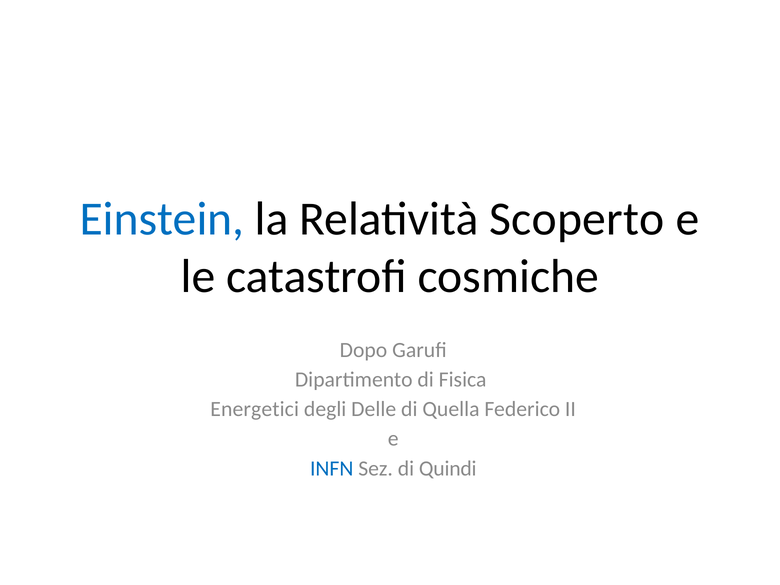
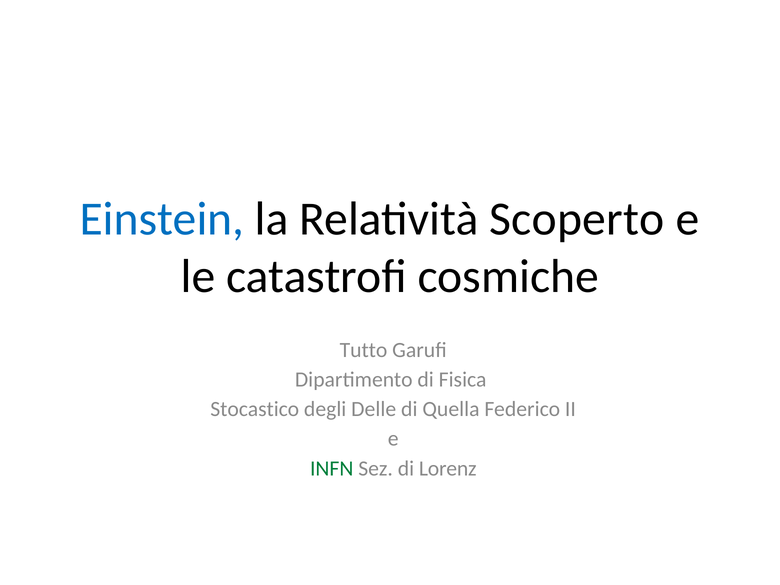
Dopo: Dopo -> Tutto (364, 350)
Energetici: Energetici -> Stocastico (255, 409)
INFN colour: blue -> green (332, 468)
Quindi: Quindi -> Lorenz (448, 468)
